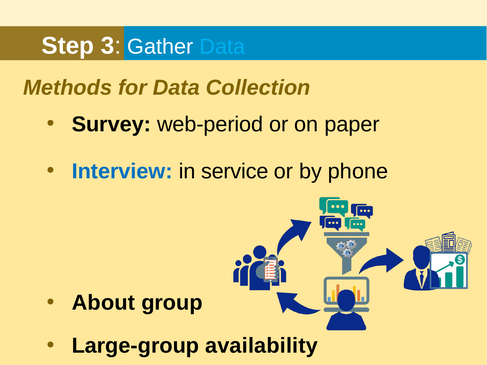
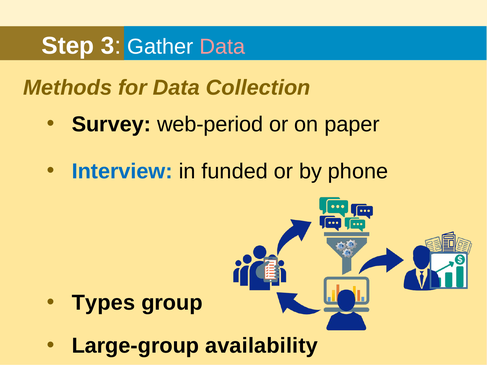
Data colour: light blue -> pink (222, 47)
service: service -> funded (235, 171)
About: About -> Types (103, 303)
